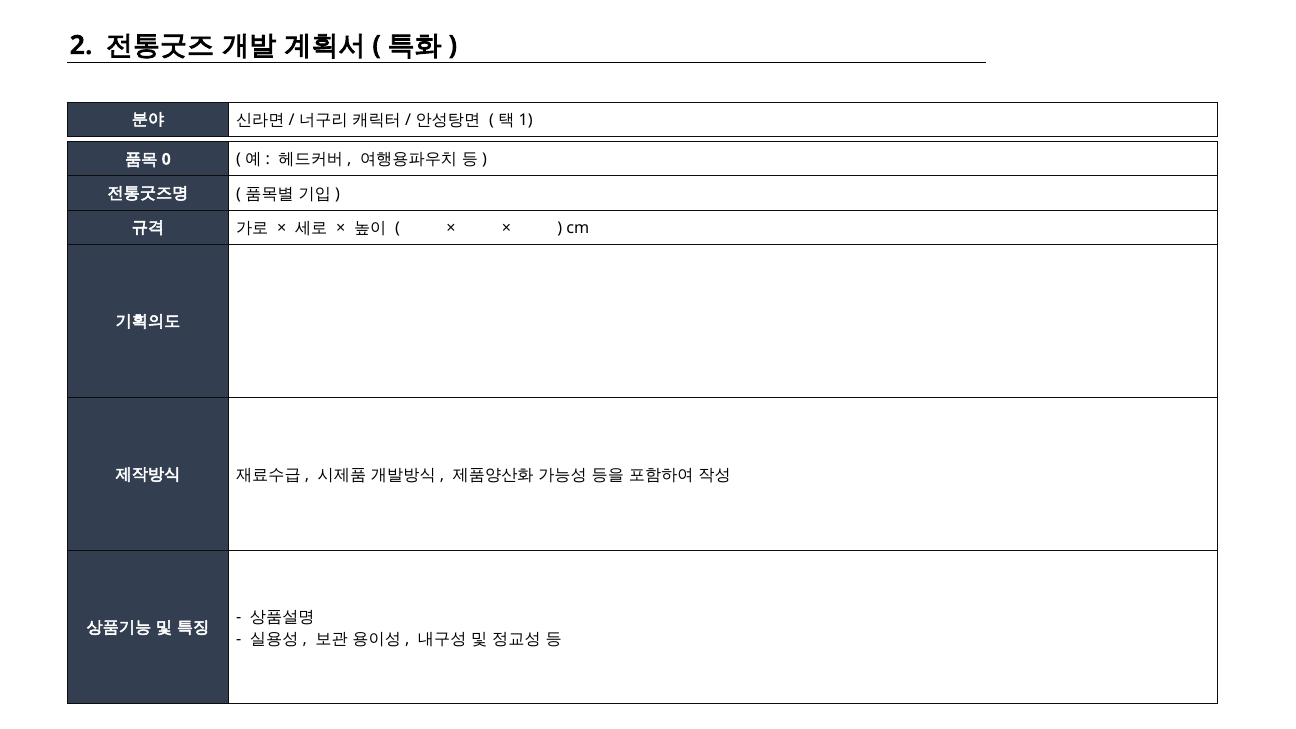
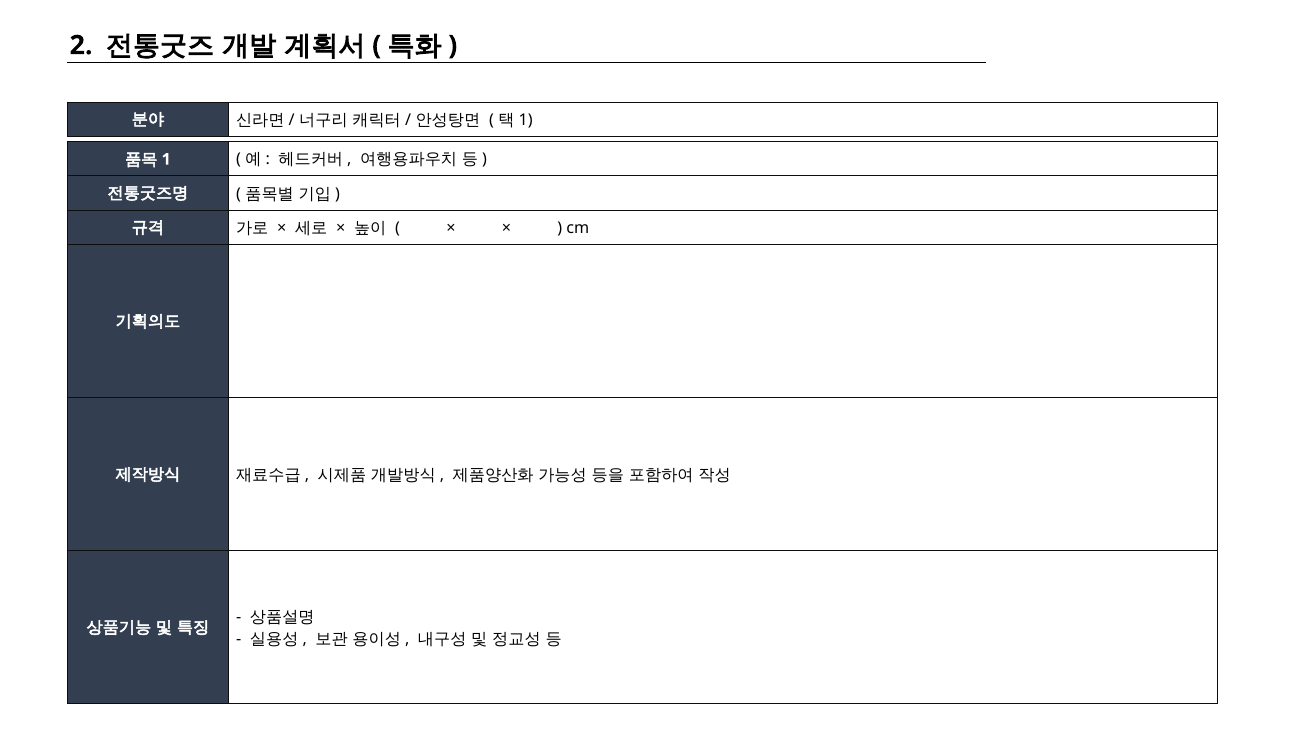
0: 0 -> 1 (166, 159)
